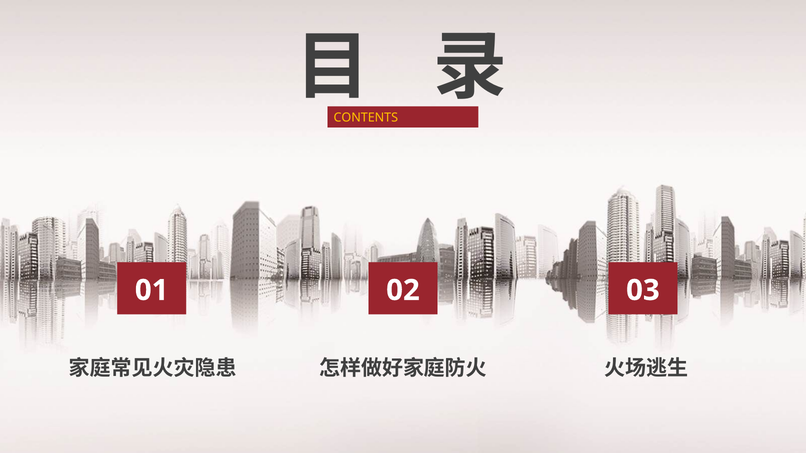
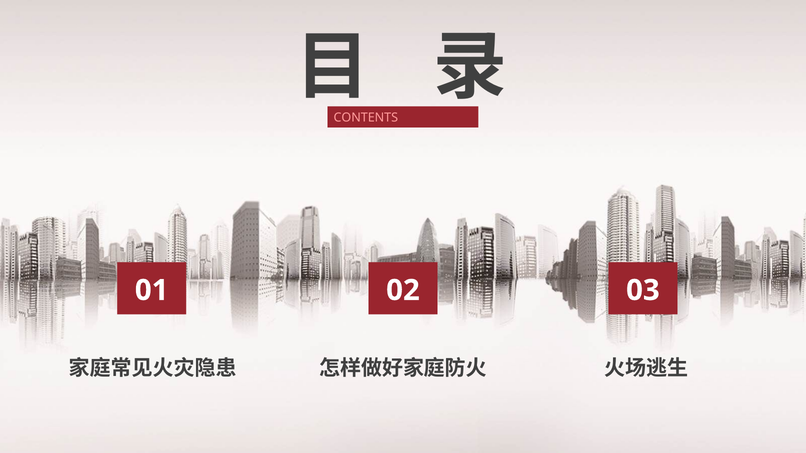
CONTENTS colour: yellow -> pink (366, 118)
